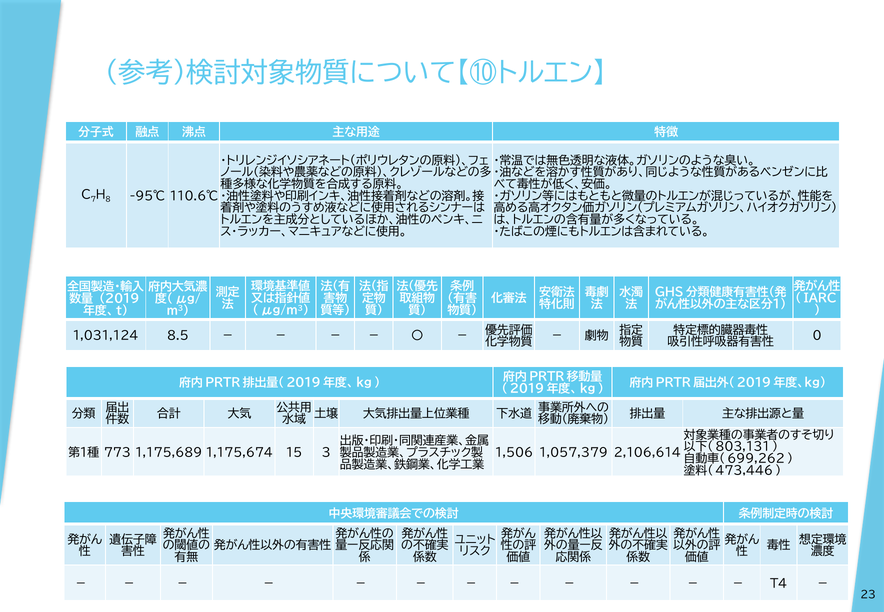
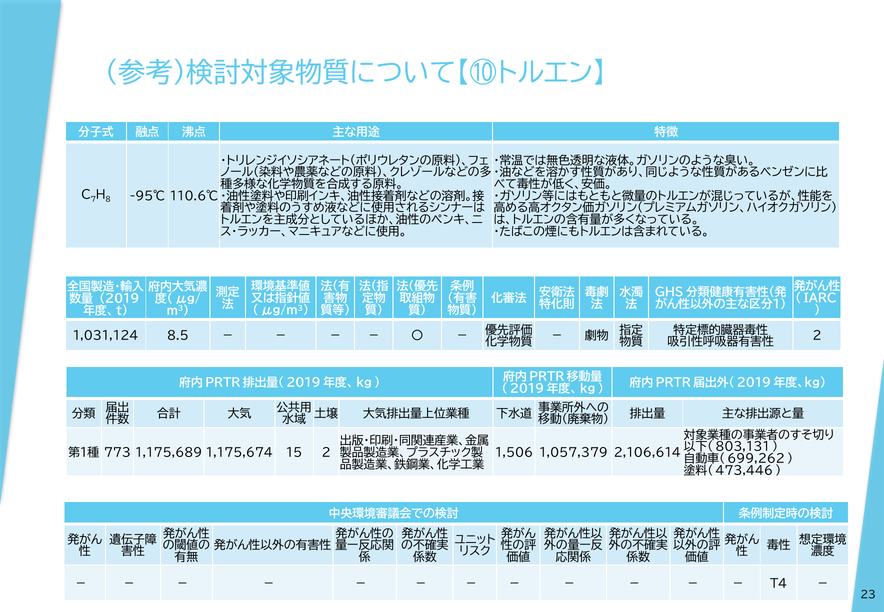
0: 0 -> 2 (817, 336)
15 3: 3 -> 2 (326, 453)
